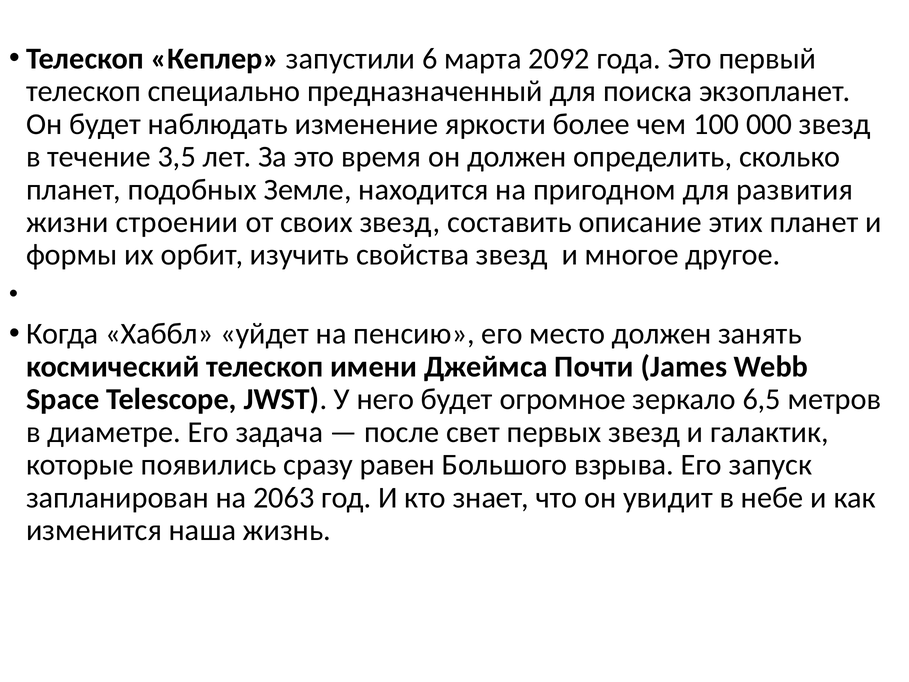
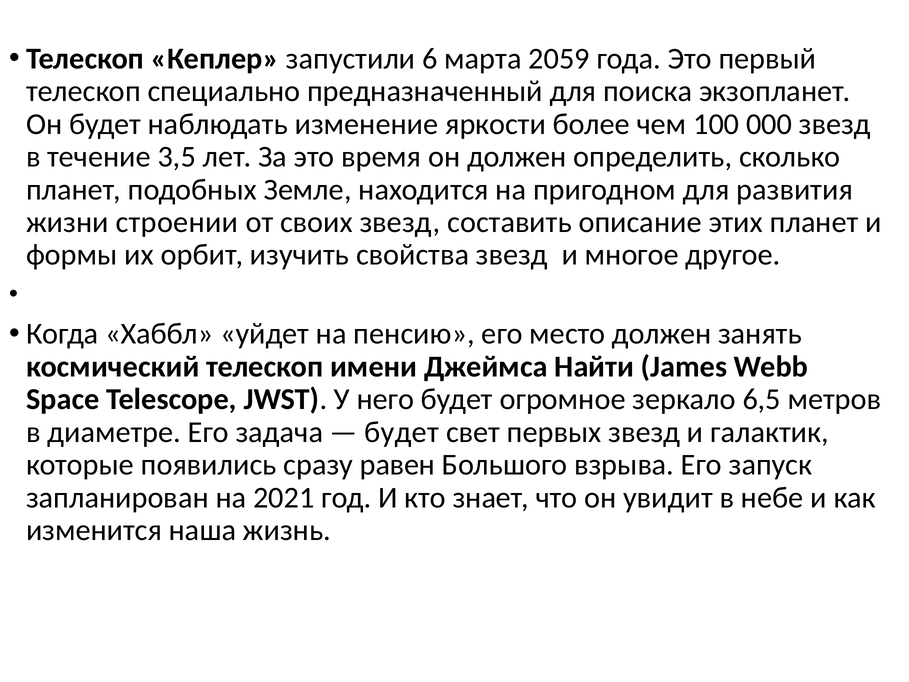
2092: 2092 -> 2059 (559, 59)
Почти: Почти -> Найти (594, 367)
после: после -> будет (402, 432)
2063: 2063 -> 2021 (284, 497)
